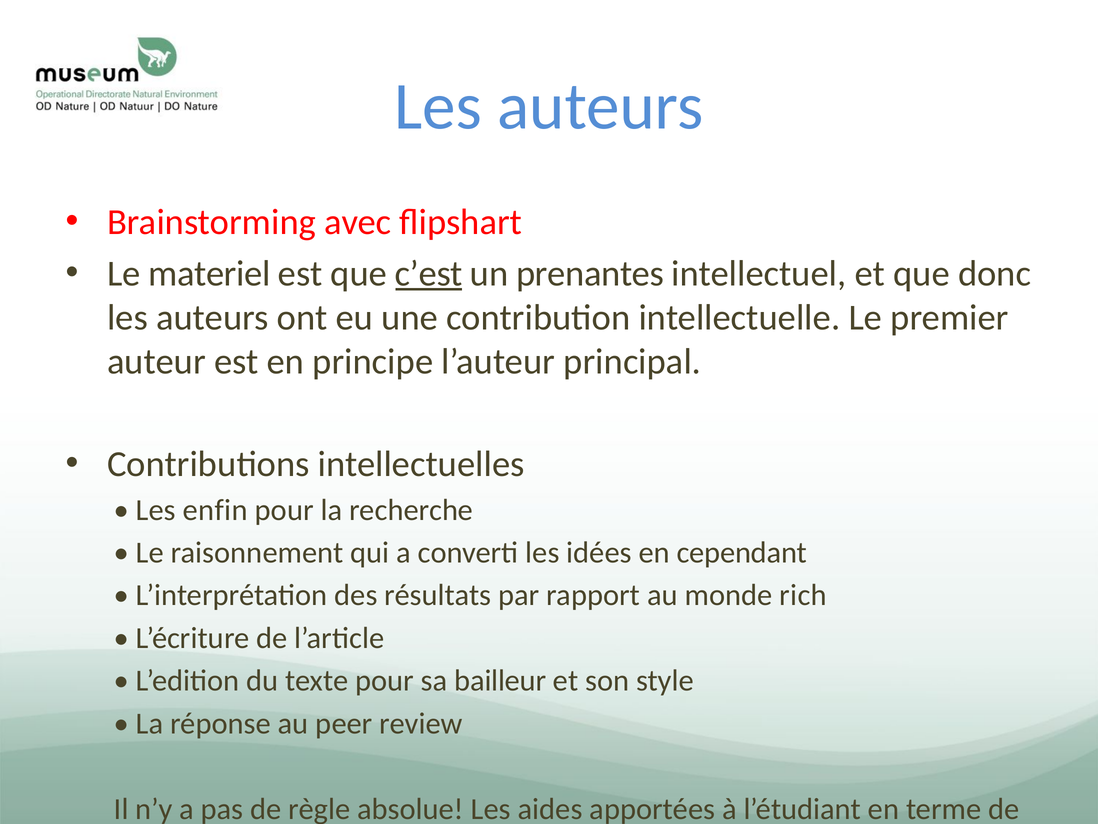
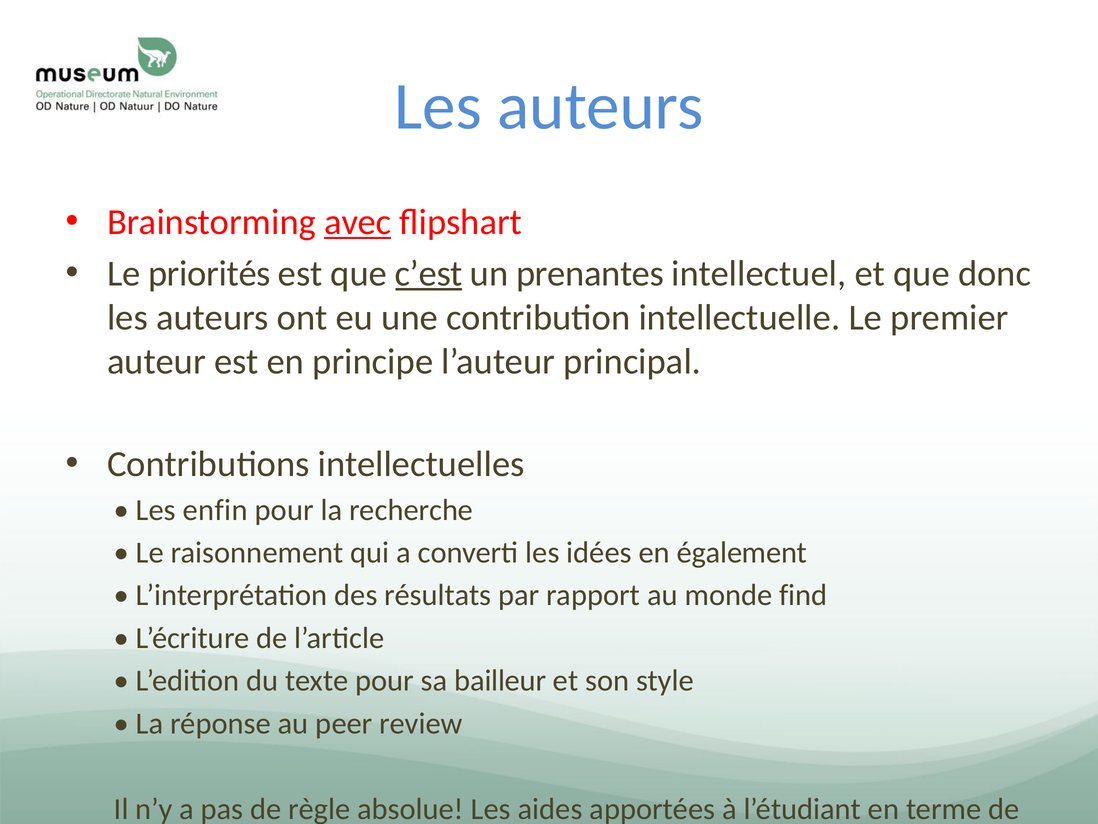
avec underline: none -> present (358, 222)
materiel: materiel -> priorités (209, 273)
cependant: cependant -> également (742, 552)
rich: rich -> find (803, 595)
